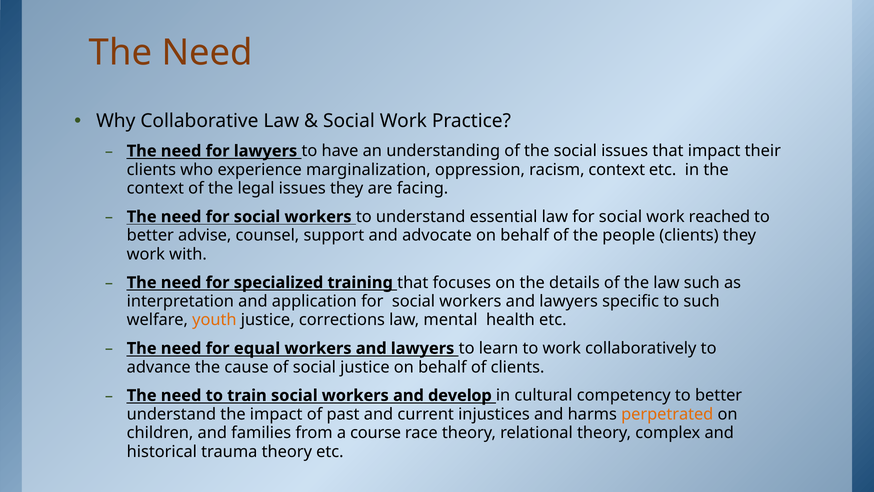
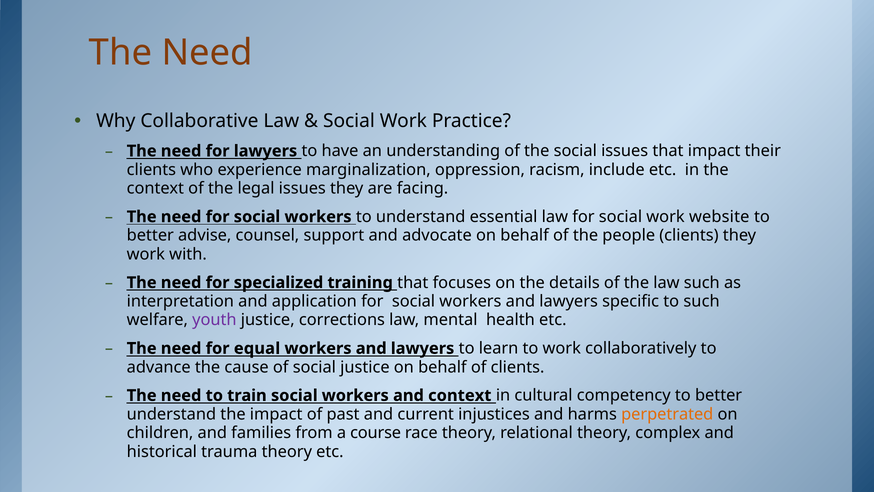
racism context: context -> include (617, 170)
reached: reached -> website (719, 217)
youth colour: orange -> purple (214, 320)
and develop: develop -> context (460, 395)
